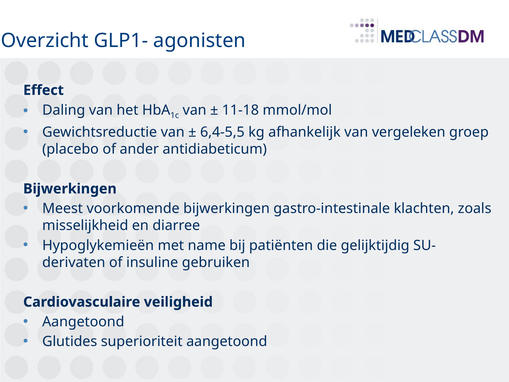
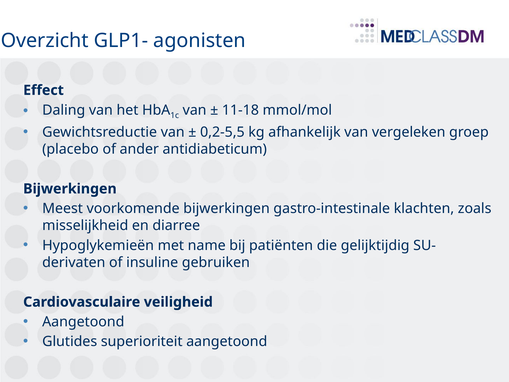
6,4-5,5: 6,4-5,5 -> 0,2-5,5 (222, 132)
